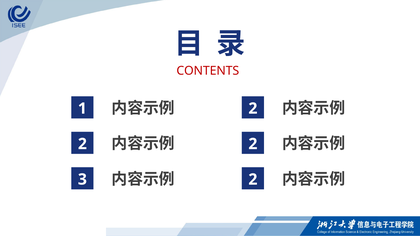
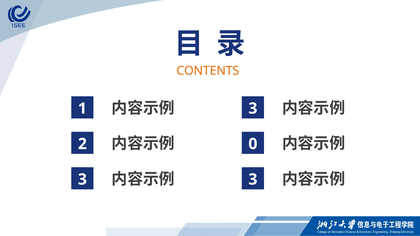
CONTENTS colour: red -> orange (208, 71)
2: 2 -> 3 (253, 109)
2: 2 -> 0 (253, 144)
2: 2 -> 3 (253, 180)
